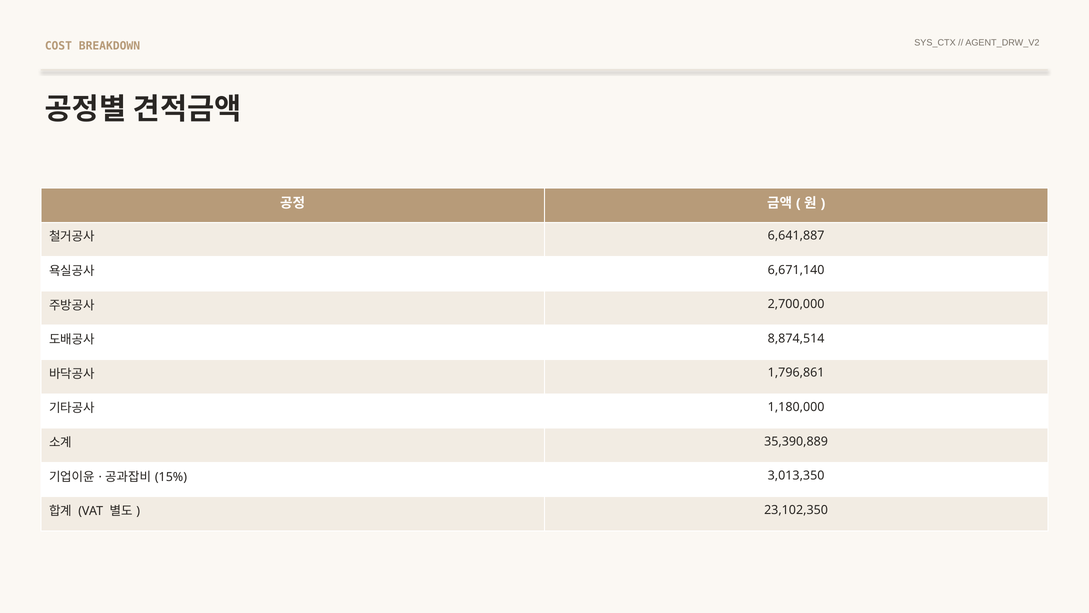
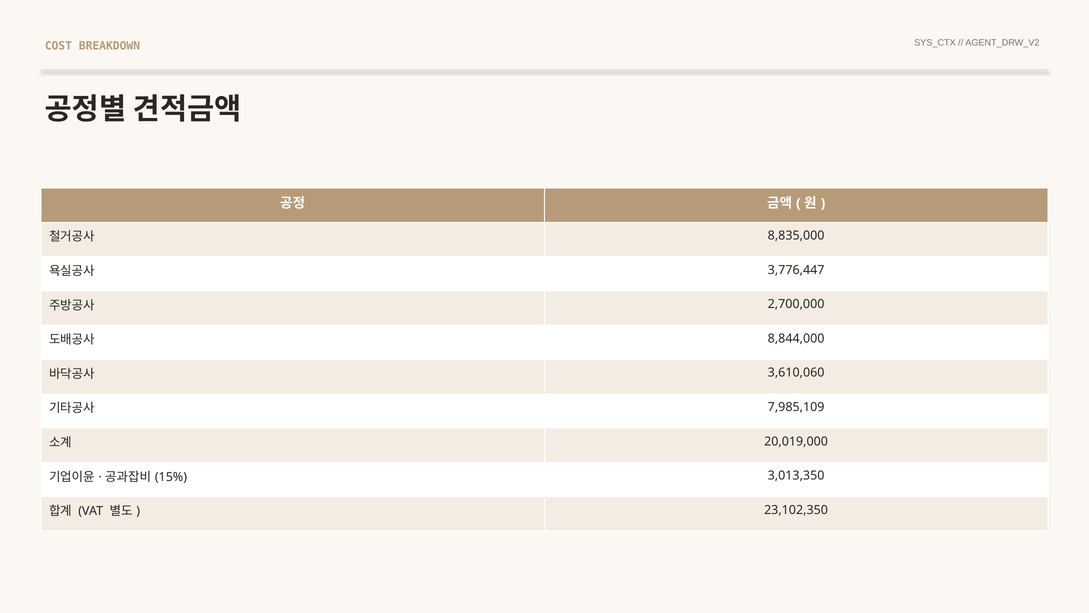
6,641,887: 6,641,887 -> 8,835,000 (796, 235)
6,671,140: 6,671,140 -> 3,776,447 (796, 270)
8,874,514: 8,874,514 -> 8,844,000 (796, 338)
1,796,861: 1,796,861 -> 3,610,060 (796, 373)
1,180,000: 1,180,000 -> 7,985,109 (796, 407)
35,390,889: 35,390,889 -> 20,019,000 (796, 441)
